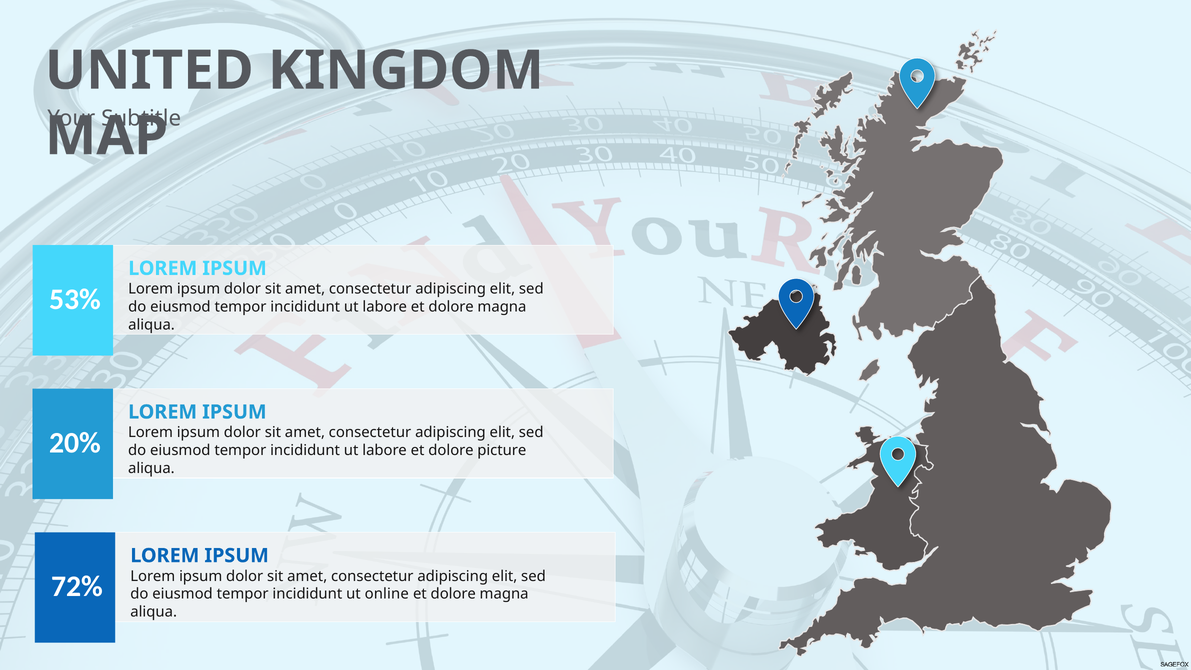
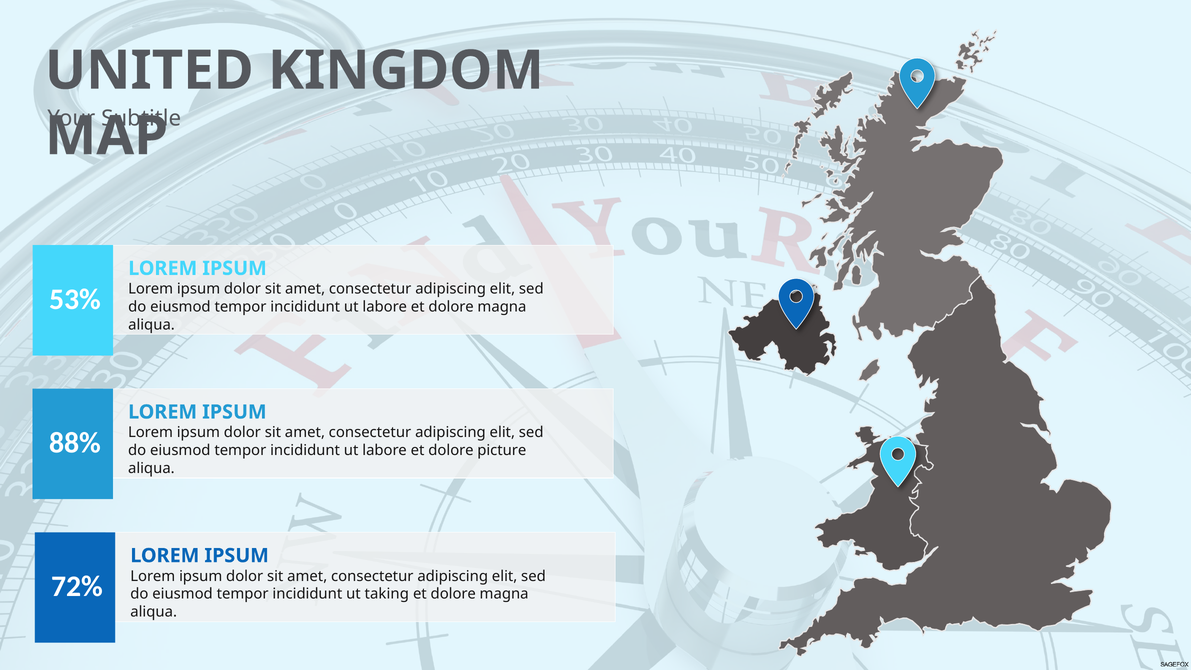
20%: 20% -> 88% (75, 443)
online: online -> taking (387, 594)
